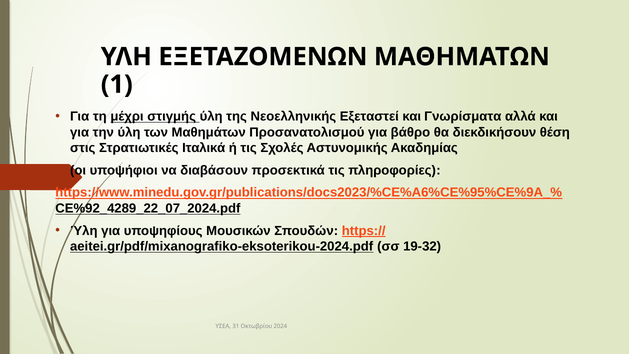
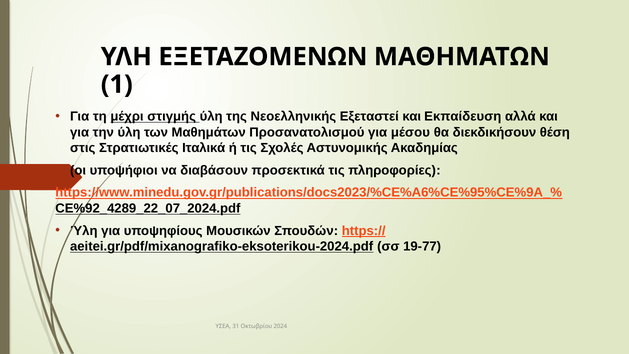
Γνωρίσματα: Γνωρίσματα -> Εκπαίδευση (463, 116)
βάθρο: βάθρο -> μέσου (410, 132)
19-32: 19-32 -> 19-77 (422, 246)
